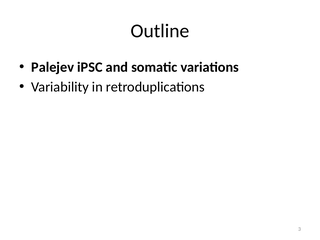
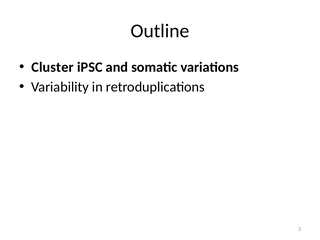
Palejev: Palejev -> Cluster (53, 67)
